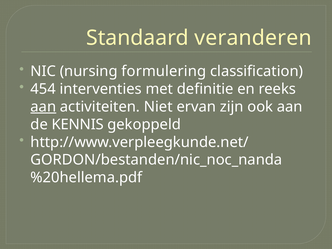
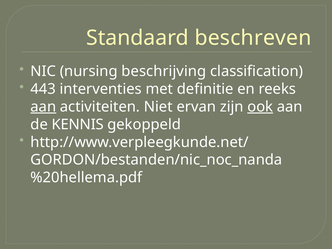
veranderen: veranderen -> beschreven (253, 38)
formulering: formulering -> beschrijving (164, 71)
454: 454 -> 443 (43, 89)
ook underline: none -> present (260, 107)
